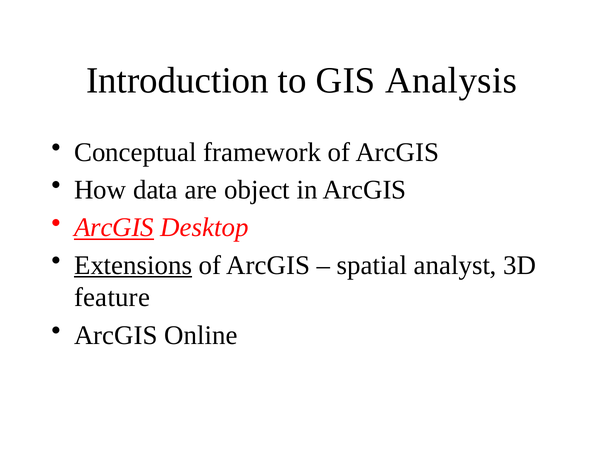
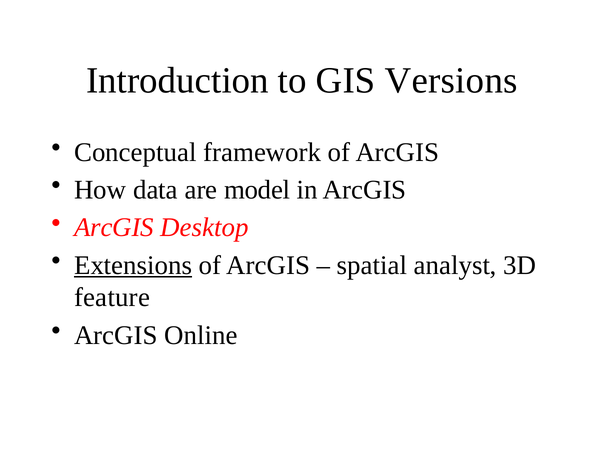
Analysis: Analysis -> Versions (451, 81)
object: object -> model (257, 190)
ArcGIS underline: present -> none (114, 227)
